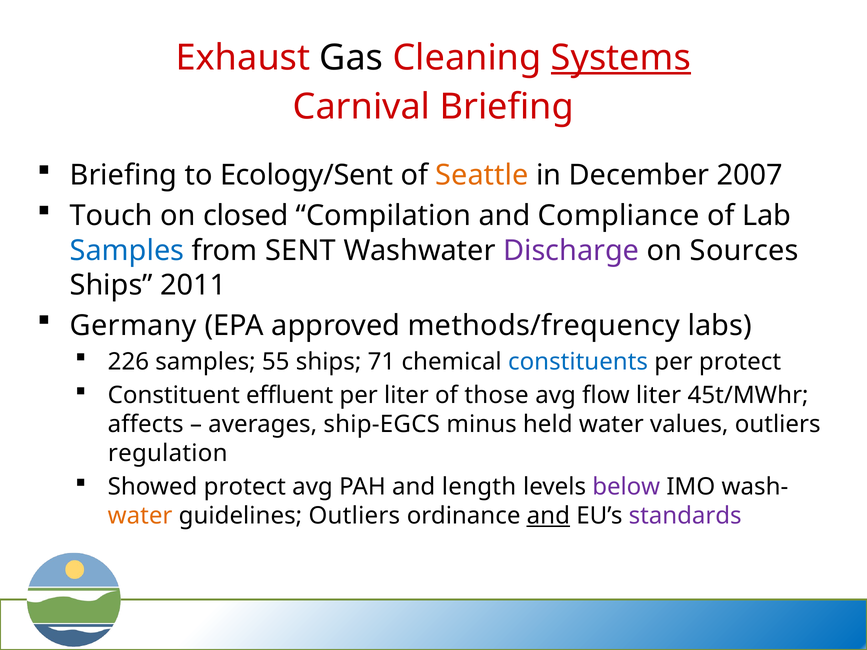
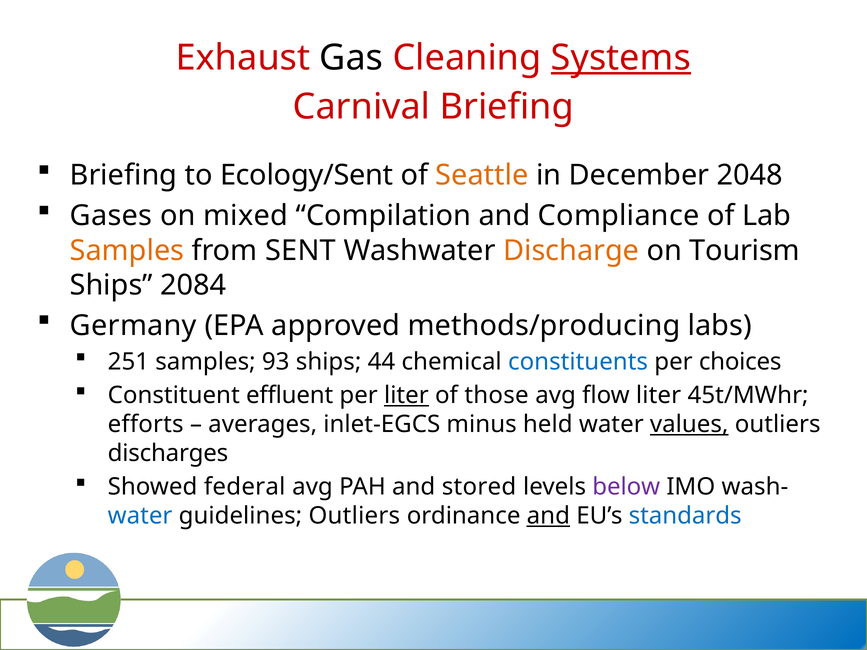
2007: 2007 -> 2048 (750, 175)
Touch: Touch -> Gases (111, 216)
closed: closed -> mixed (246, 216)
Samples colour: blue -> orange (127, 251)
Discharge colour: purple -> orange (571, 251)
Sources: Sources -> Tourism (745, 251)
2011: 2011 -> 2084 (193, 285)
methods/frequency: methods/frequency -> methods/producing (544, 326)
226: 226 -> 251 (128, 362)
55: 55 -> 93 (276, 362)
71: 71 -> 44 (381, 362)
per protect: protect -> choices (740, 362)
liter underline: none -> present (406, 396)
affects: affects -> efforts (146, 425)
ship-EGCS: ship-EGCS -> inlet-EGCS (382, 425)
values underline: none -> present (689, 425)
regulation: regulation -> discharges (168, 454)
Showed protect: protect -> federal (245, 487)
length: length -> stored (479, 487)
water colour: orange -> blue (140, 516)
standards colour: purple -> blue (685, 516)
